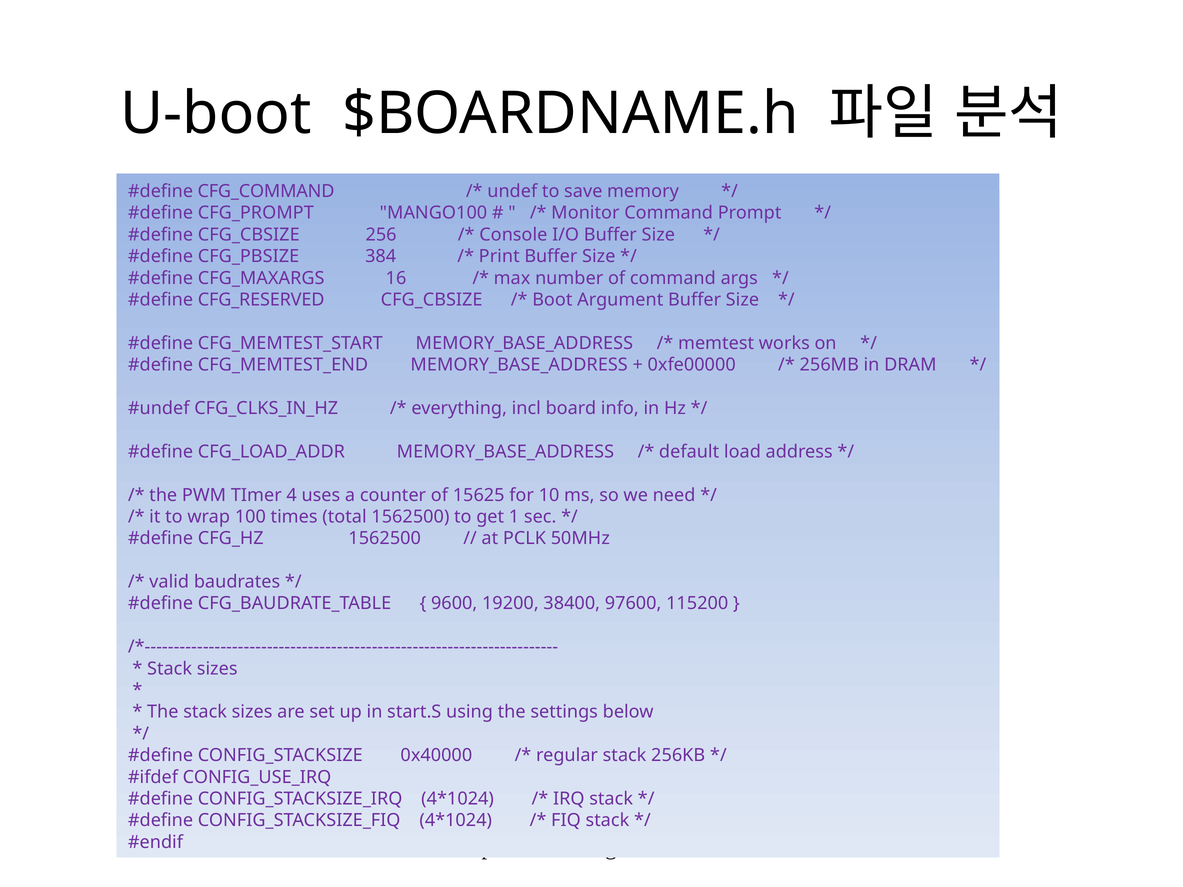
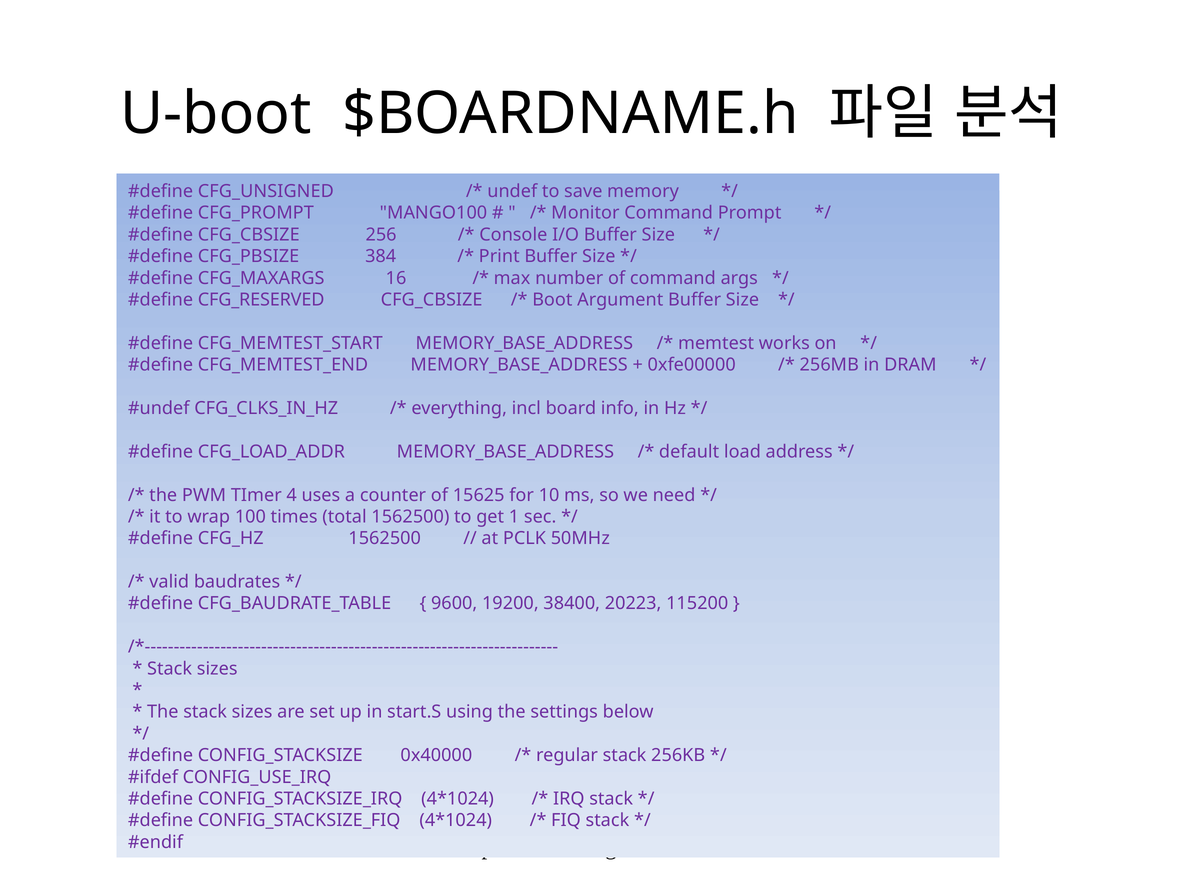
CFG_COMMAND: CFG_COMMAND -> CFG_UNSIGNED (266, 191)
97600: 97600 -> 20223 (633, 604)
